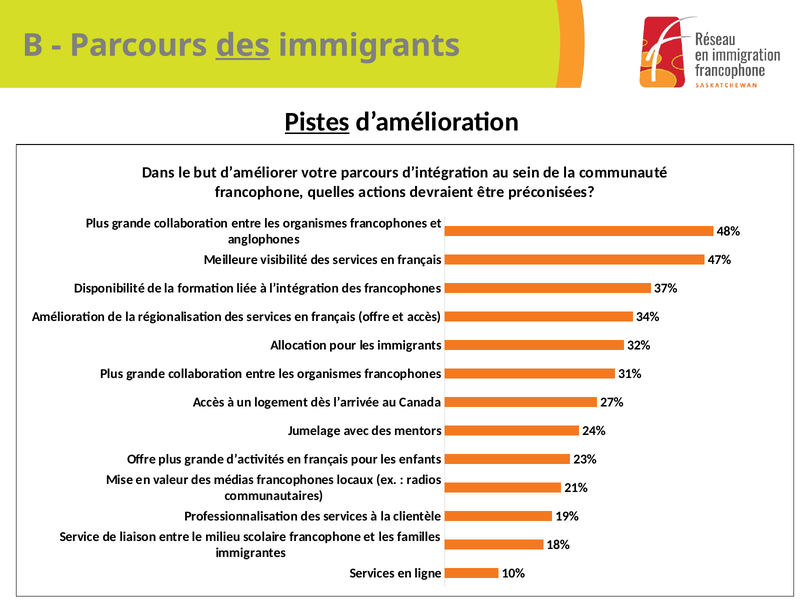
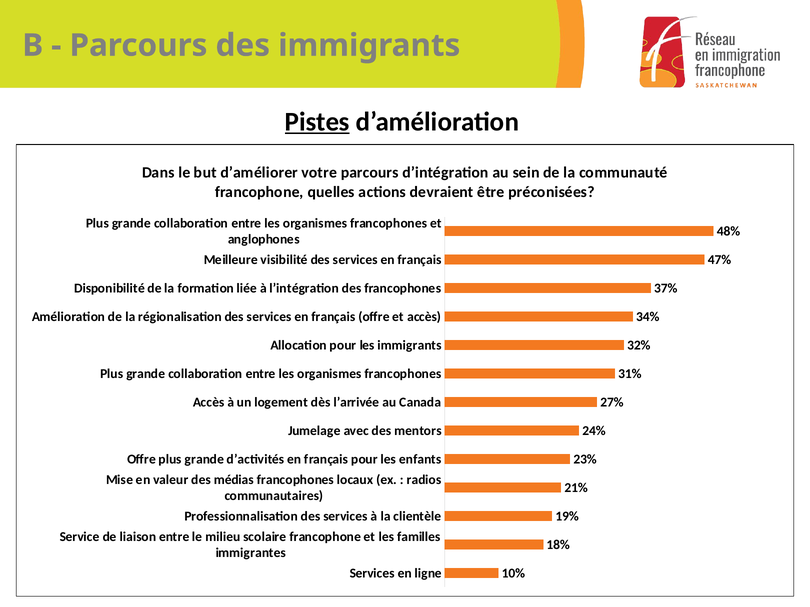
des underline: present -> none (243, 45)
